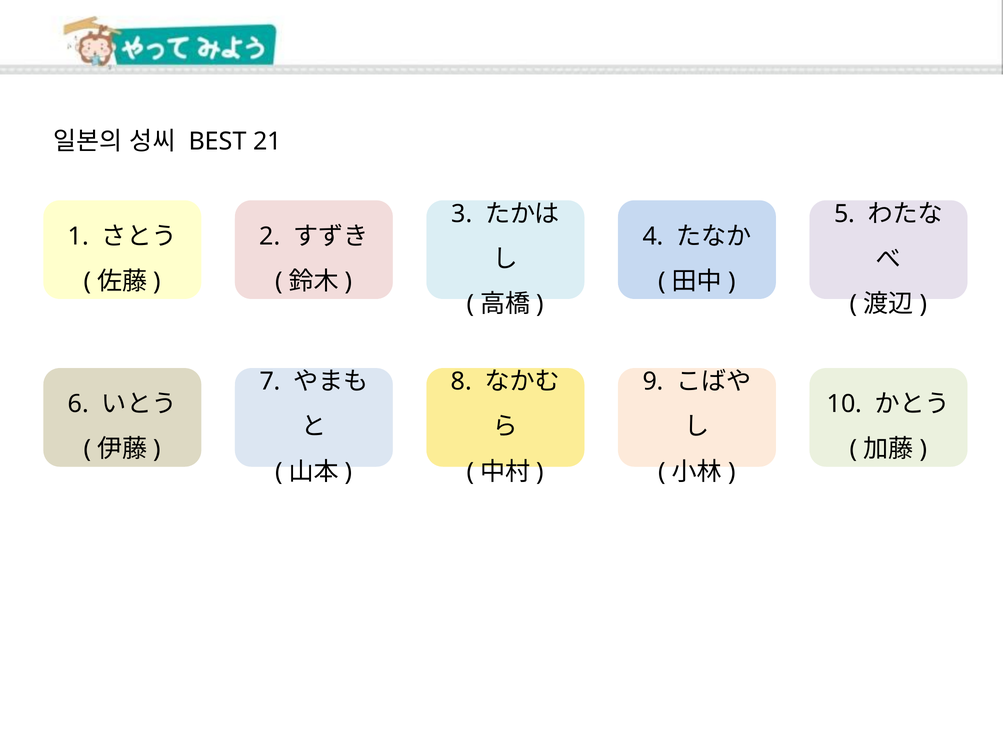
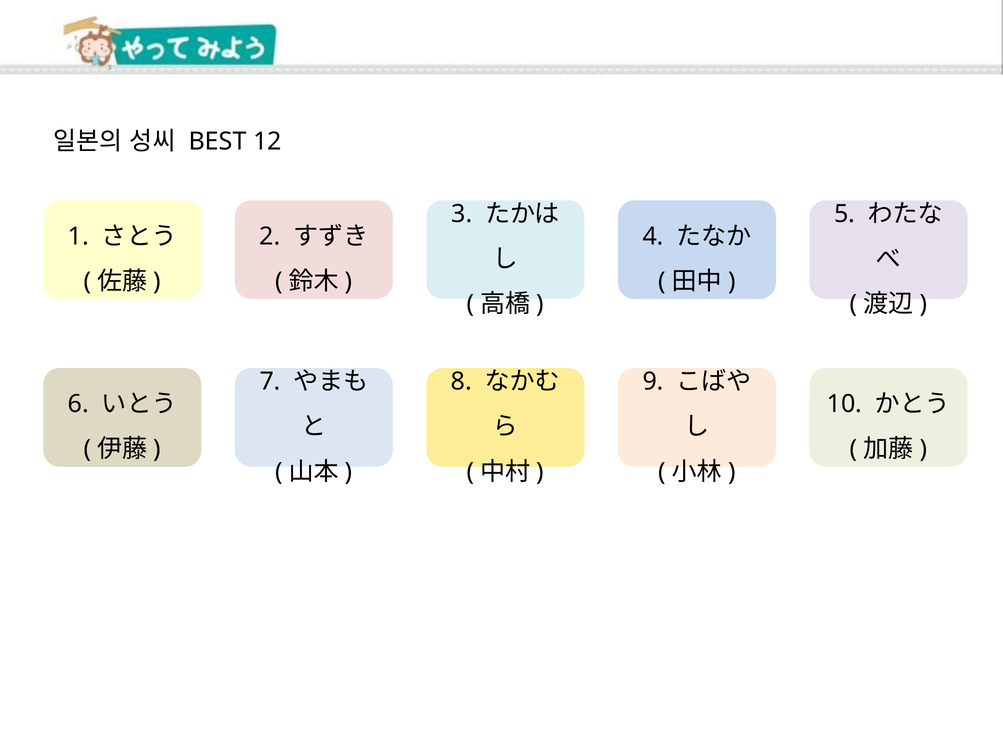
21: 21 -> 12 (267, 142)
